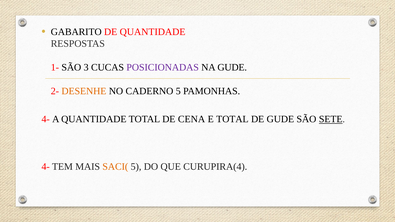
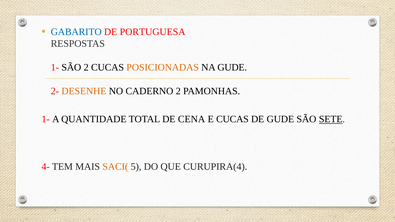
GABARITO colour: black -> blue (76, 32)
DE QUANTIDADE: QUANTIDADE -> PORTUGUESA (153, 32)
SÃO 3: 3 -> 2 (86, 67)
POSICIONADAS colour: purple -> orange (163, 67)
CADERNO 5: 5 -> 2 (178, 91)
4-: 4- -> 1- (46, 119)
E TOTAL: TOTAL -> CUCAS (232, 119)
